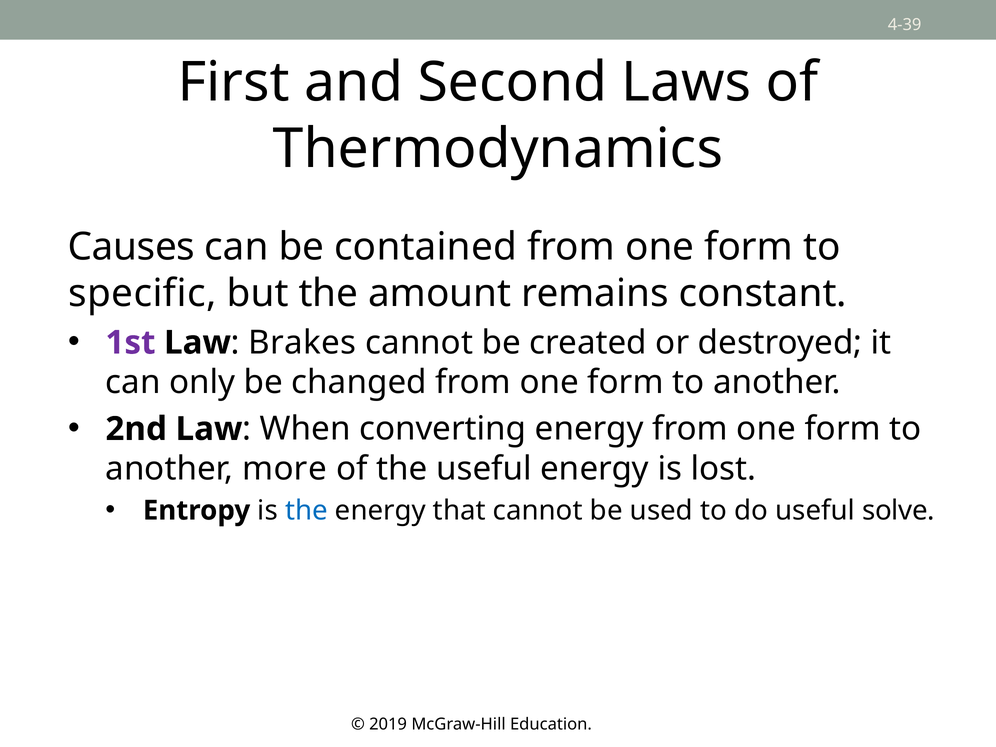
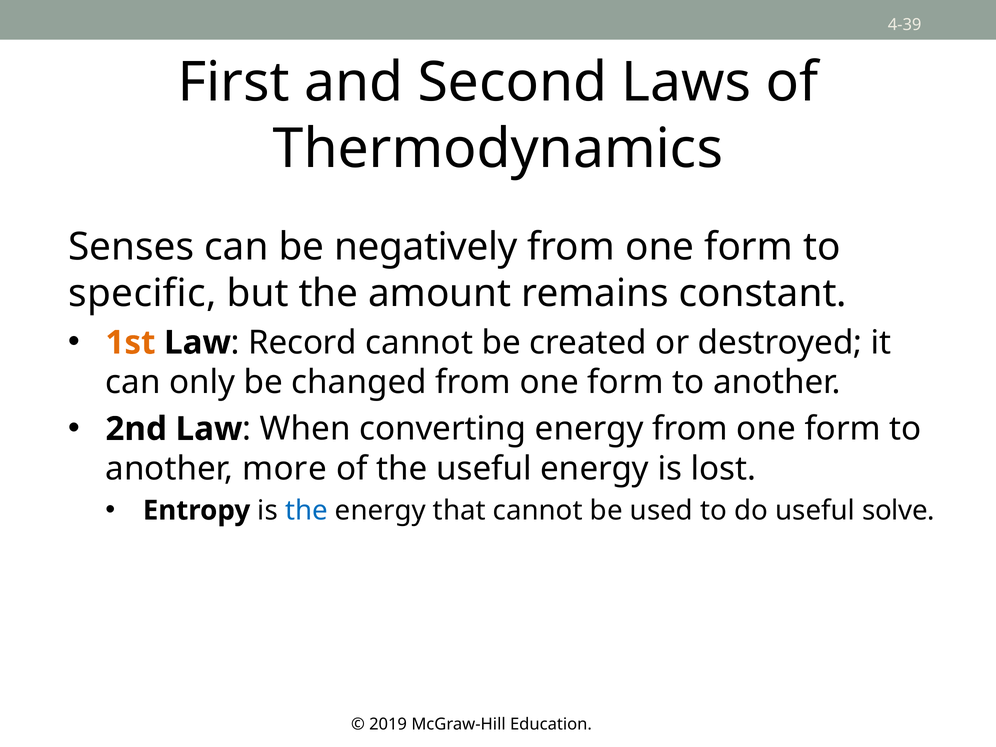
Causes: Causes -> Senses (131, 247)
contained: contained -> negatively (426, 247)
1st colour: purple -> orange (130, 343)
Brakes: Brakes -> Record (303, 343)
